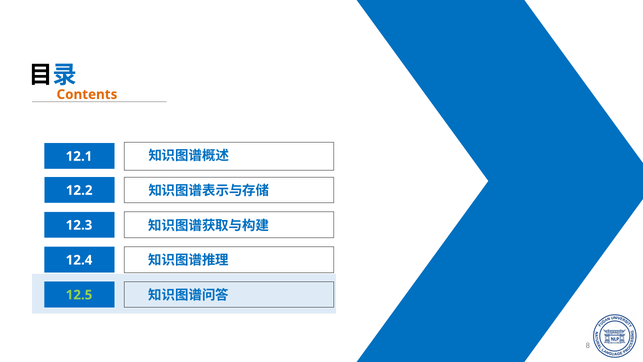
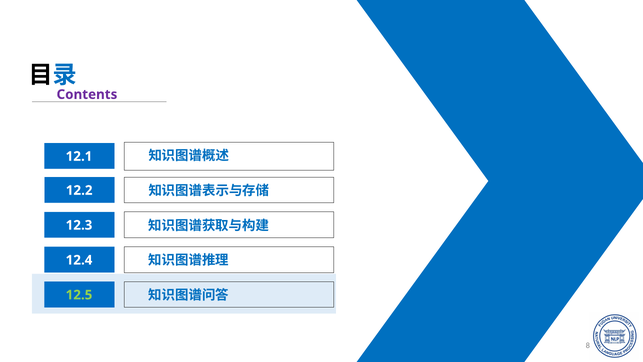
Contents colour: orange -> purple (87, 94)
